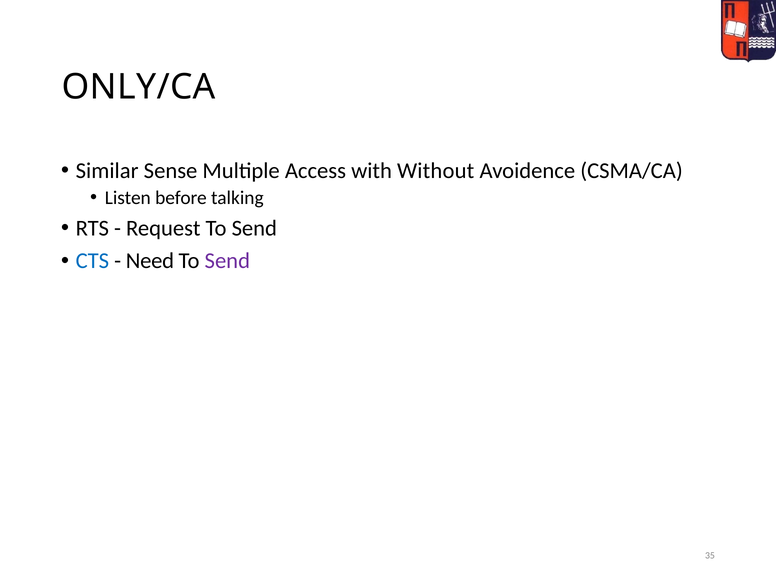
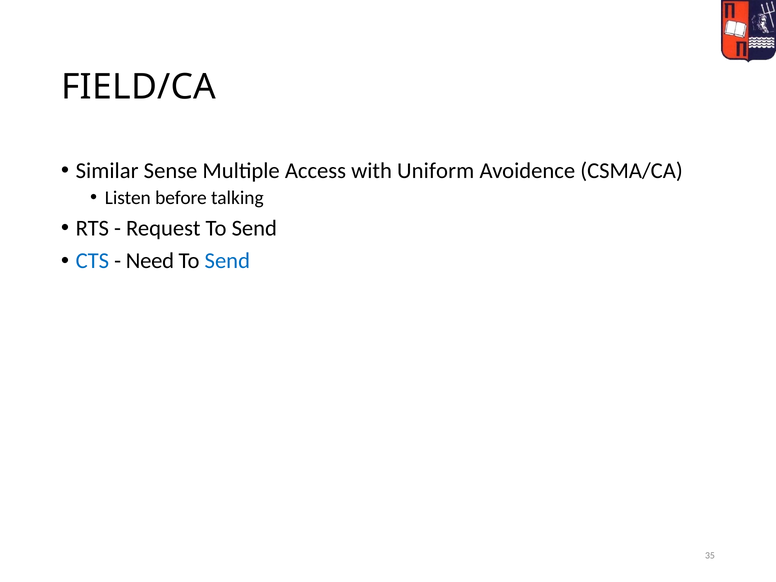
ONLY/CA: ONLY/CA -> FIELD/CA (139, 87)
Without: Without -> Uniform (436, 171)
Send colour: purple -> blue (227, 261)
